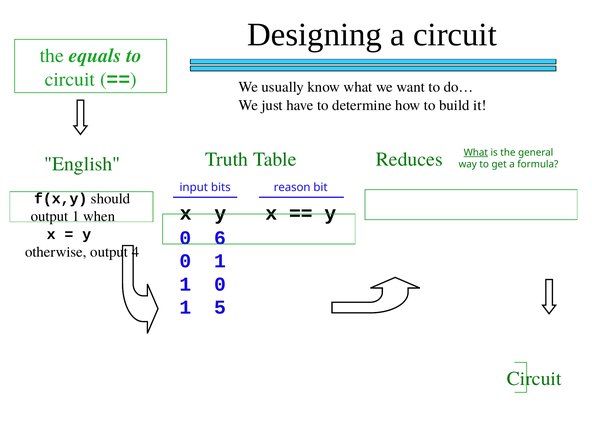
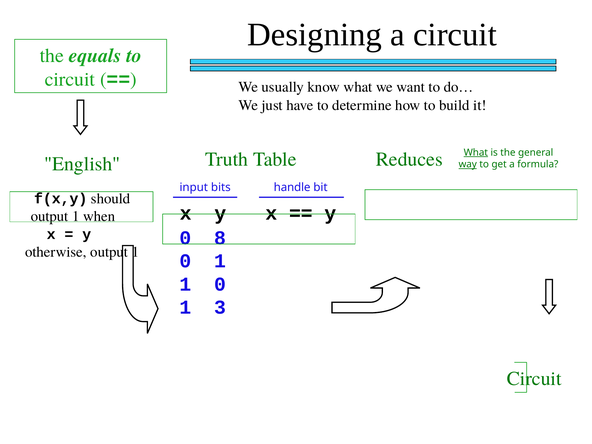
way underline: none -> present (468, 164)
reason: reason -> handle (292, 187)
6: 6 -> 8 (220, 238)
otherwise output 4: 4 -> 1 (135, 252)
5: 5 -> 3 (220, 307)
